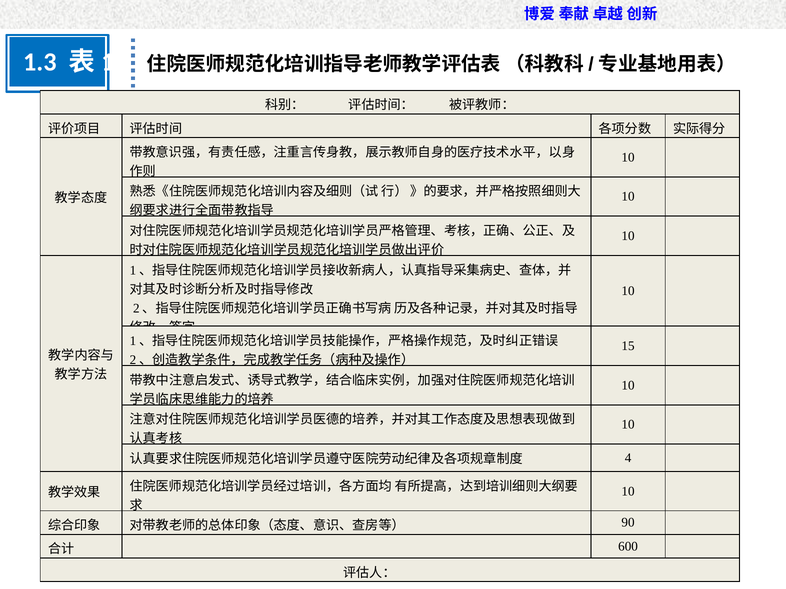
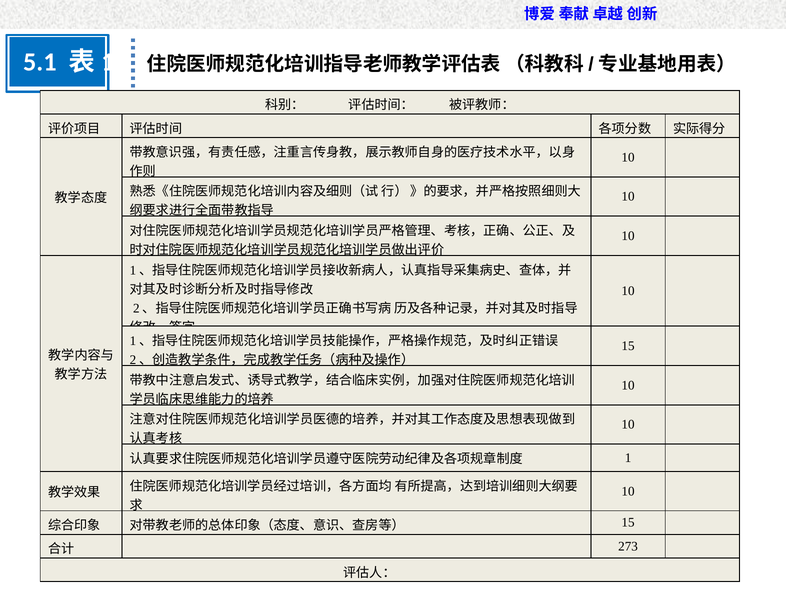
1.3: 1.3 -> 5.1 (40, 62)
4: 4 -> 1 (628, 458)
90: 90 -> 15 (628, 523)
600: 600 -> 273 (628, 547)
